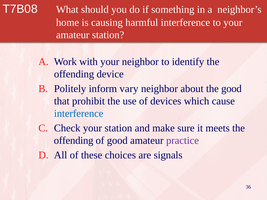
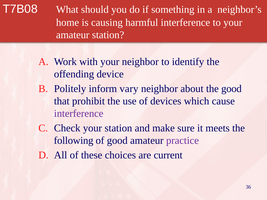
interference colour: blue -> purple (79, 114)
offending: offending -> following (74, 141)
signals: signals -> current (168, 155)
